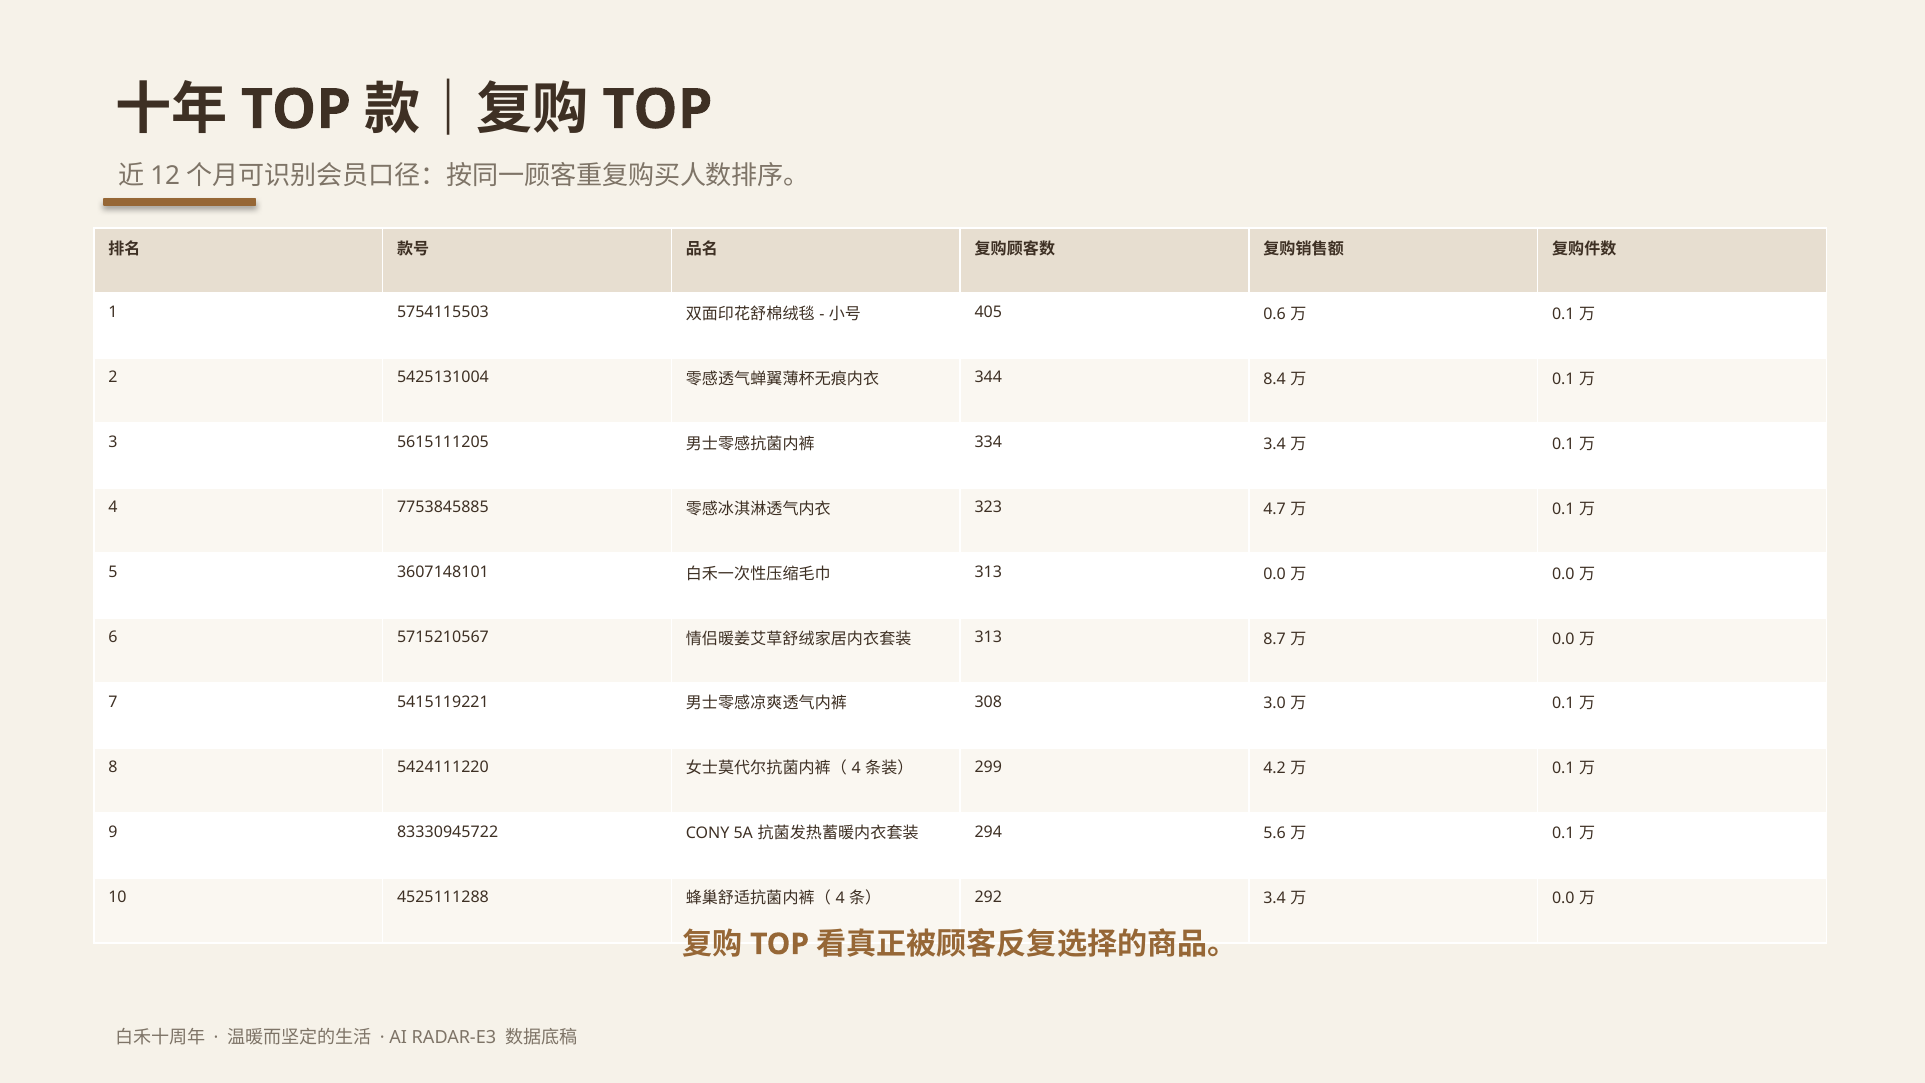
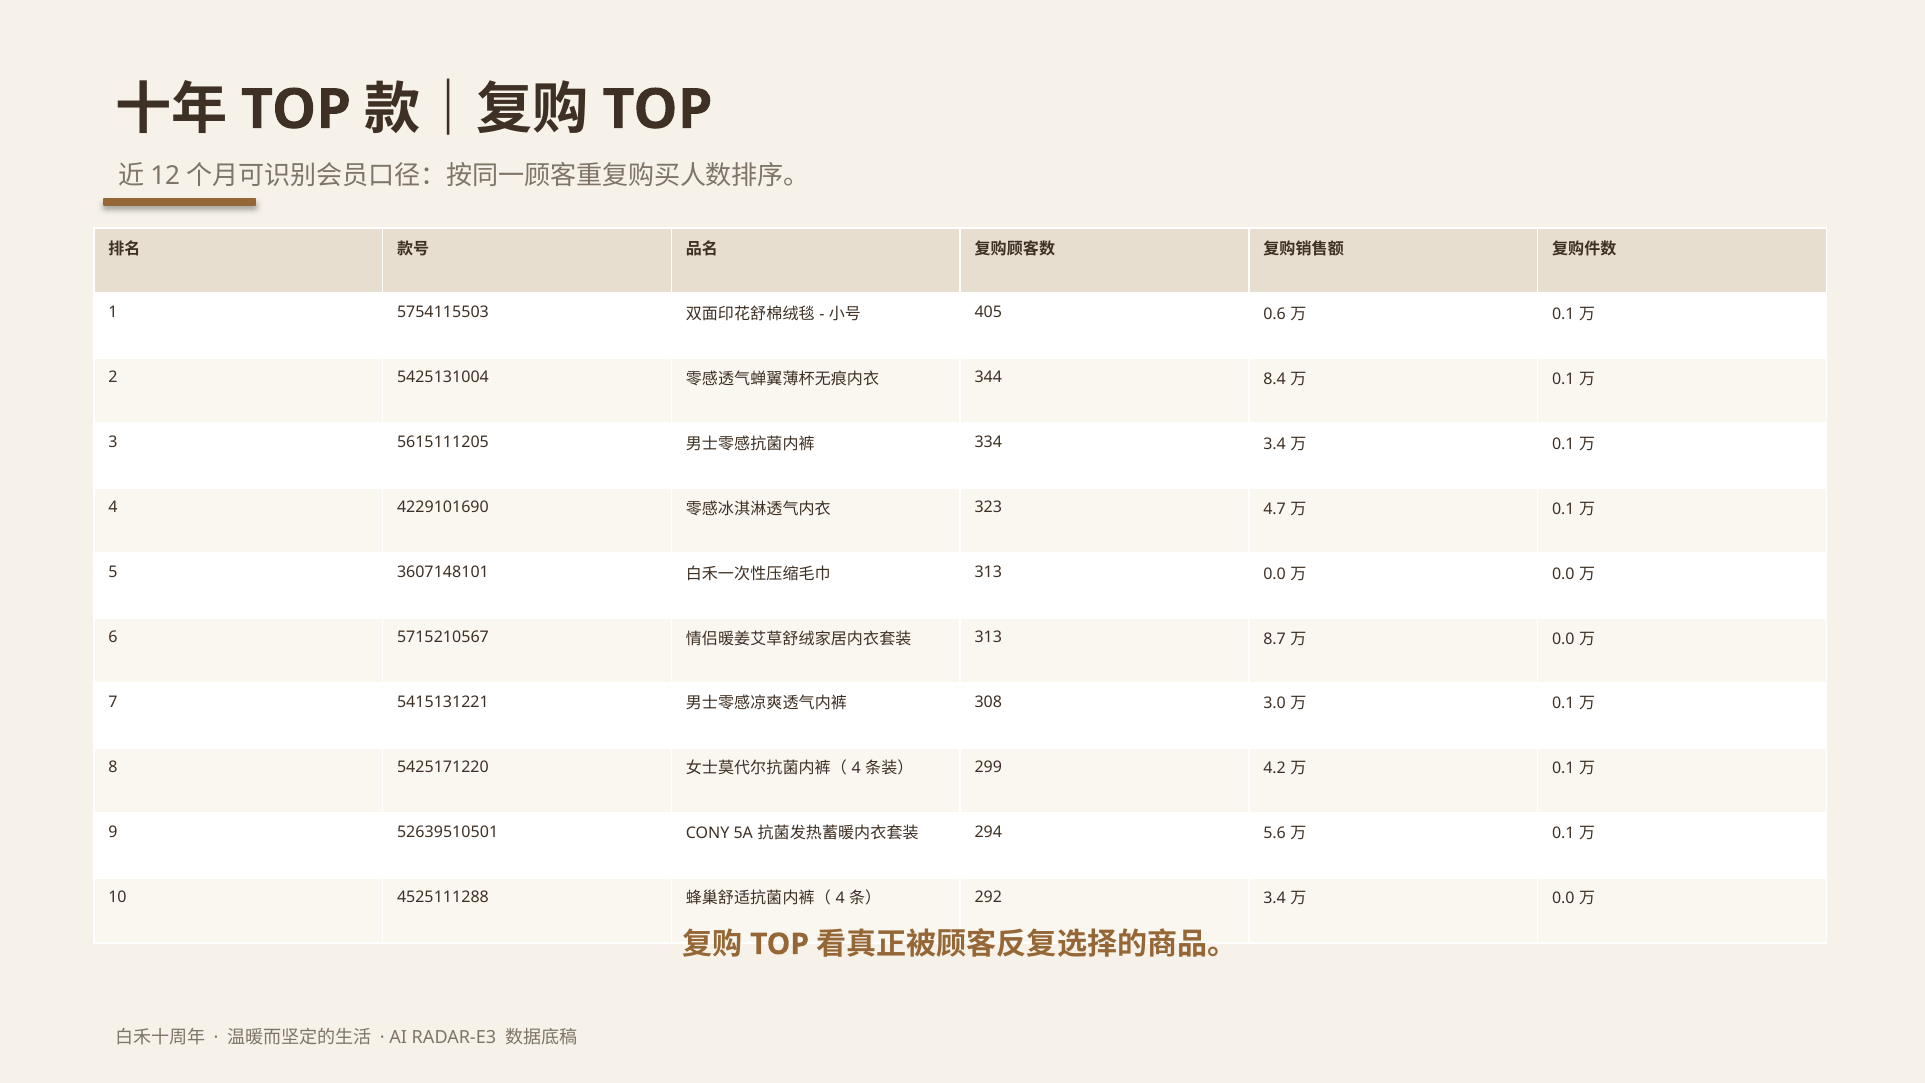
7753845885: 7753845885 -> 4229101690 (443, 507)
5415119221: 5415119221 -> 5415131221 (443, 702)
5424111220: 5424111220 -> 5425171220 (443, 767)
83330945722: 83330945722 -> 52639510501 (448, 832)
